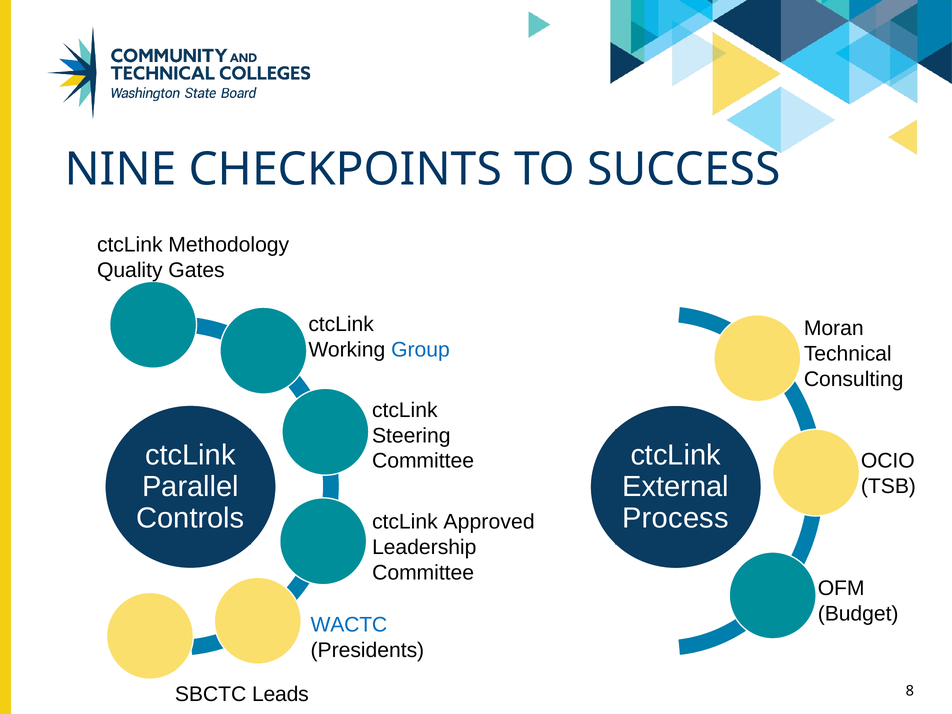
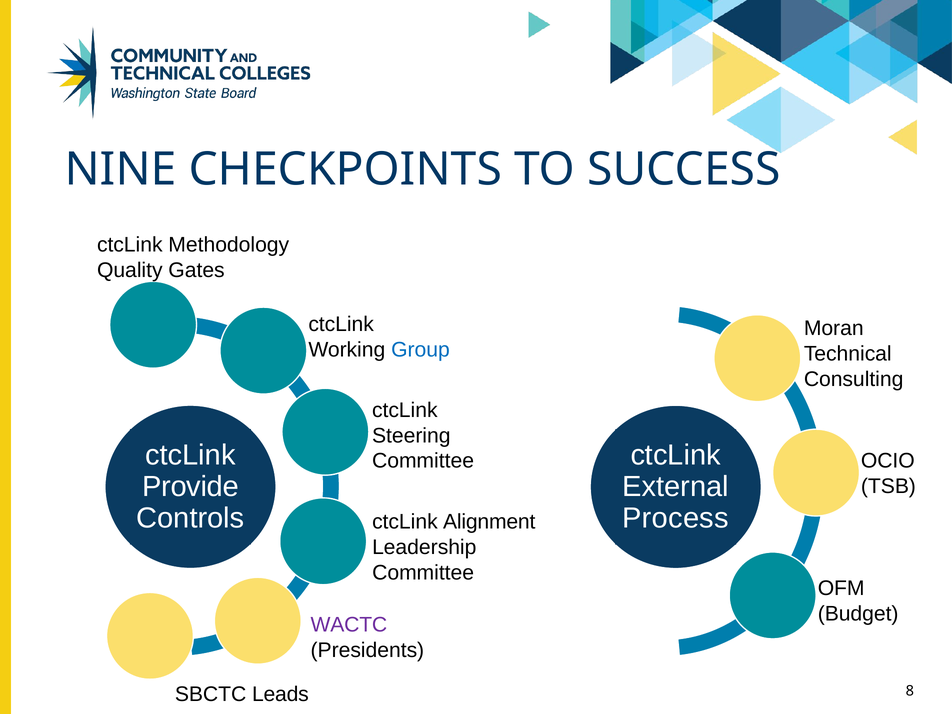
Parallel: Parallel -> Provide (191, 487)
Approved: Approved -> Alignment (489, 522)
WACTC colour: blue -> purple (349, 625)
